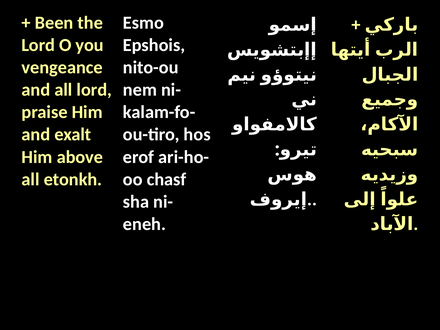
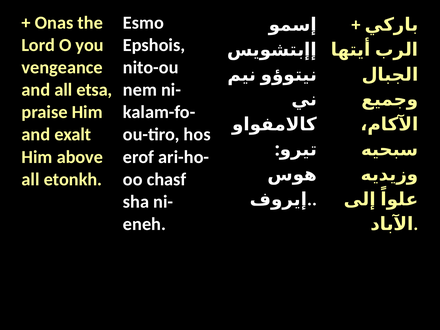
Been: Been -> Onas (54, 23)
all lord: lord -> etsa (94, 90)
